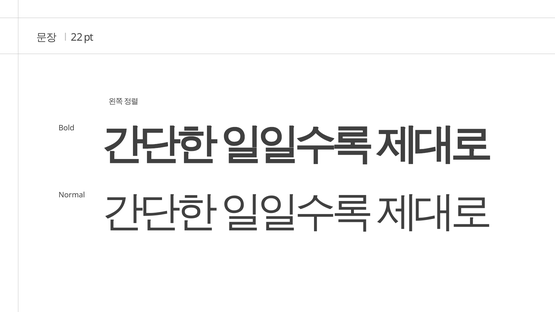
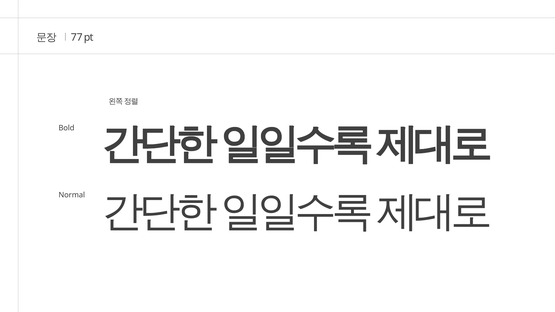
22: 22 -> 77 (77, 37)
